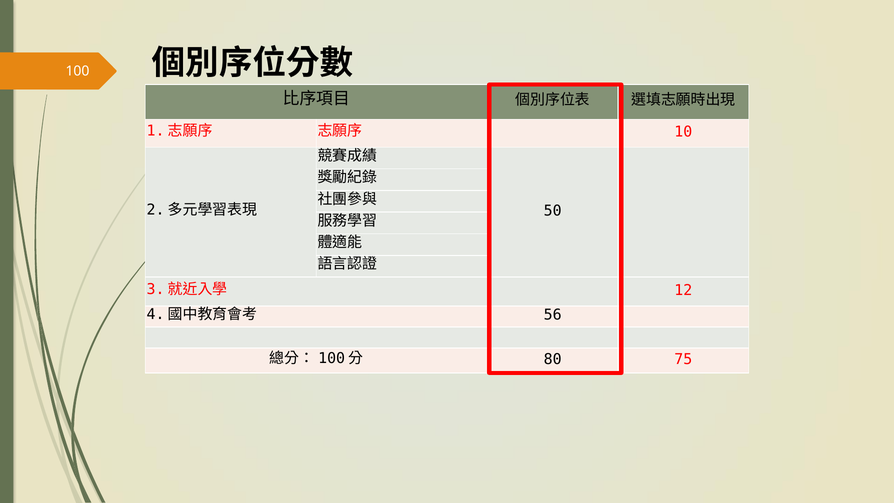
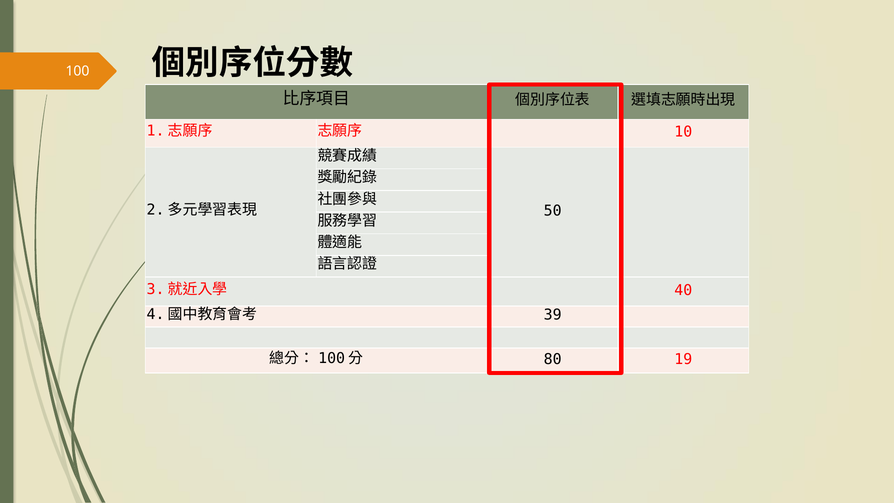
12: 12 -> 40 (683, 290)
56: 56 -> 39 (553, 315)
75: 75 -> 19 (683, 359)
